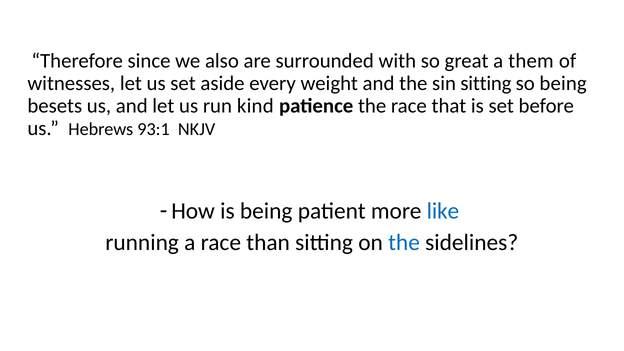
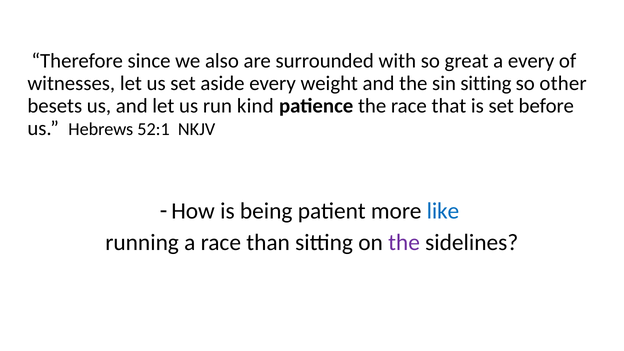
a them: them -> every (531, 61)
so being: being -> other (563, 83)
93:1: 93:1 -> 52:1 (154, 129)
the colour: blue -> purple (404, 243)
